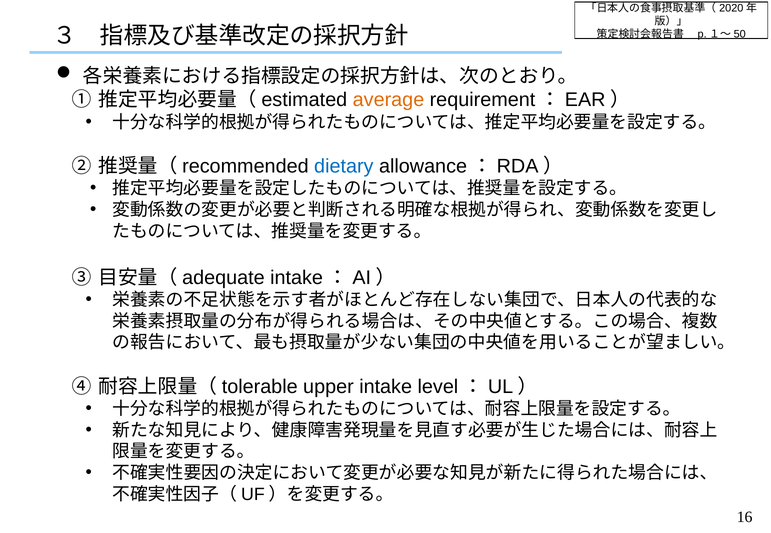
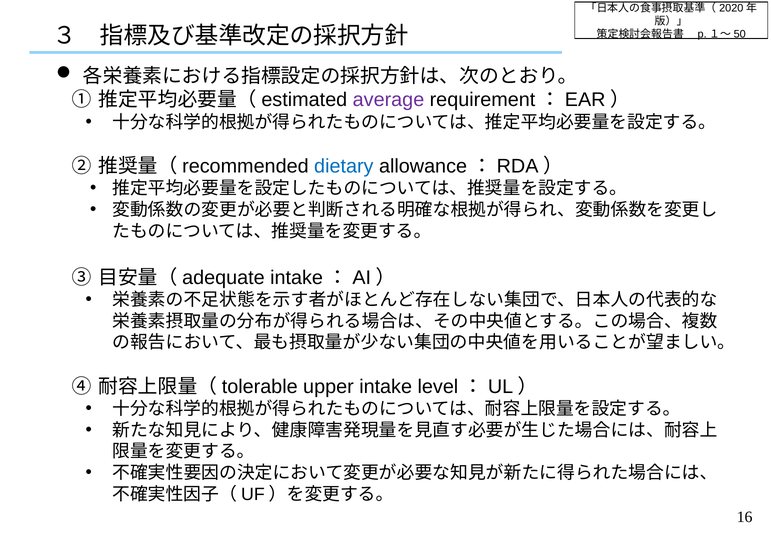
average colour: orange -> purple (388, 100)
